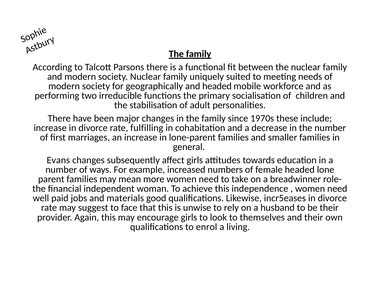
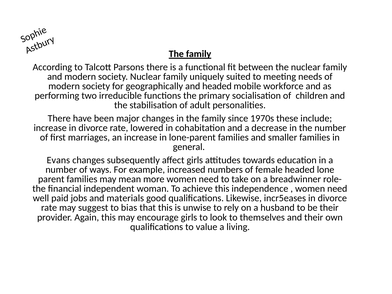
fulfilling: fulfilling -> lowered (147, 128)
face: face -> bias (129, 208)
enrol: enrol -> value (207, 227)
